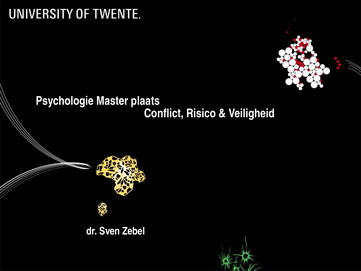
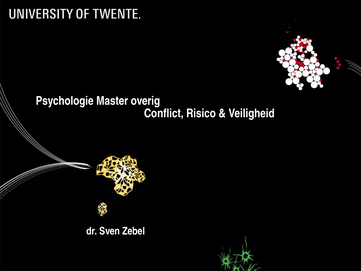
plaats: plaats -> overig (145, 101)
